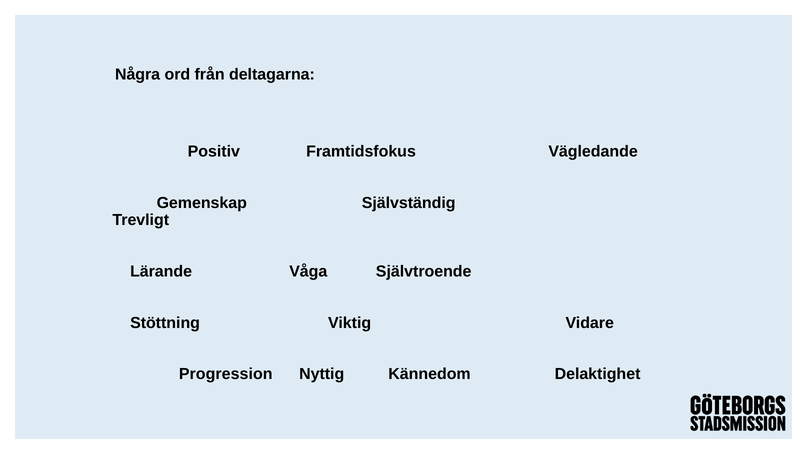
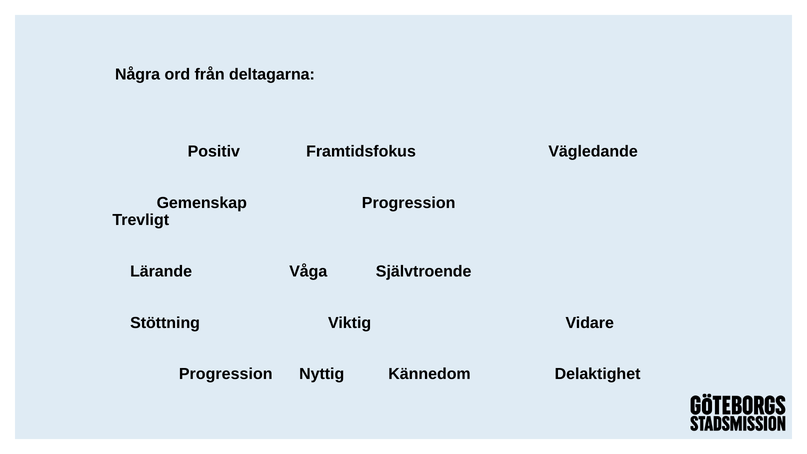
Gemenskap Självständig: Självständig -> Progression (409, 203)
